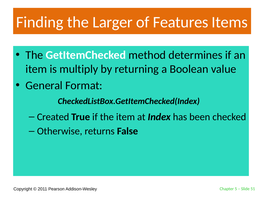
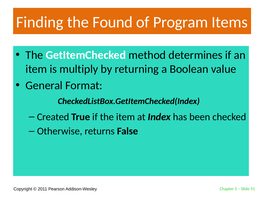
Larger: Larger -> Found (113, 22)
Features: Features -> Program (181, 22)
